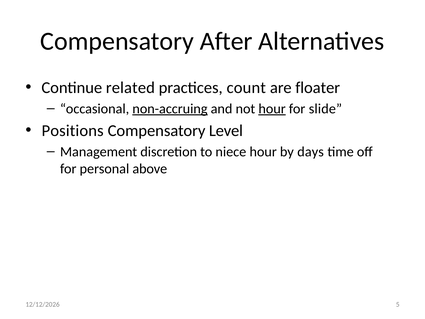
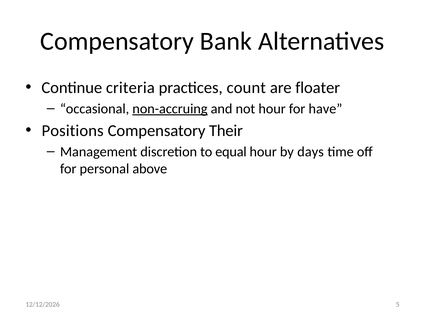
After: After -> Bank (226, 41)
related: related -> criteria (130, 88)
hour underline: present -> none (272, 109)
slide: slide -> have (325, 109)
Level: Level -> Their (226, 131)
niece: niece -> equal (231, 152)
